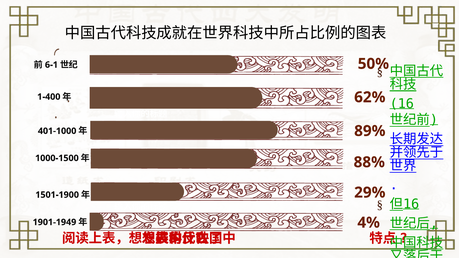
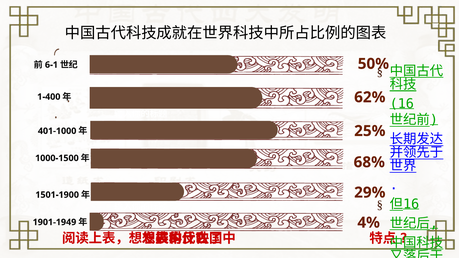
89%: 89% -> 25% (370, 131)
88%: 88% -> 68% (369, 162)
